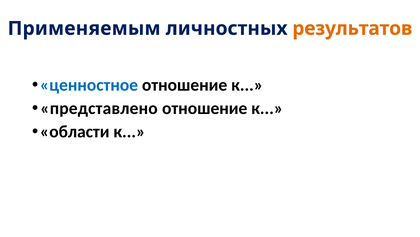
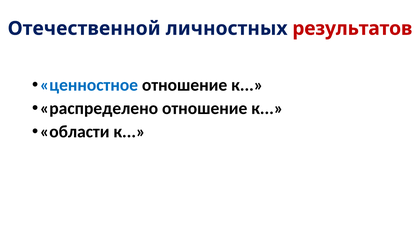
Применяемым: Применяемым -> Отечественной (84, 28)
результатов colour: orange -> red (352, 28)
представлено: представлено -> распределено (99, 108)
